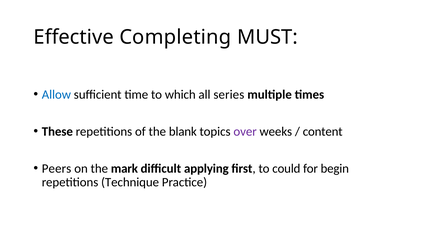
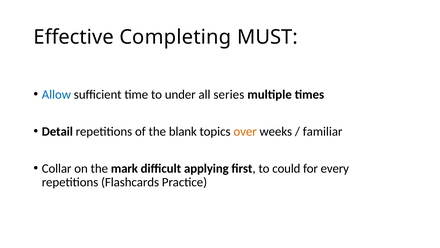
which: which -> under (180, 94)
These: These -> Detail (57, 131)
over colour: purple -> orange (245, 131)
content: content -> familiar (323, 131)
Peers: Peers -> Collar (57, 168)
begin: begin -> every (335, 168)
Technique: Technique -> Flashcards (130, 182)
